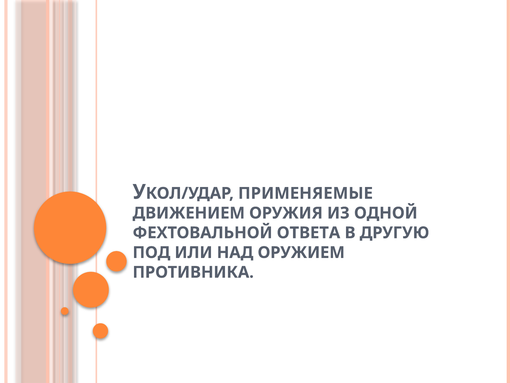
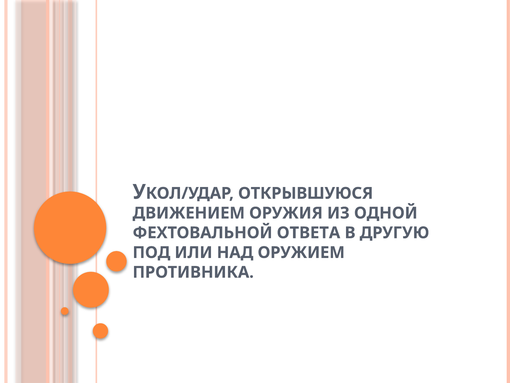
ПРИМЕНЯЕМЫЕ: ПРИМЕНЯЕМЫЕ -> ОТКРЫВШУЮСЯ (306, 193)
